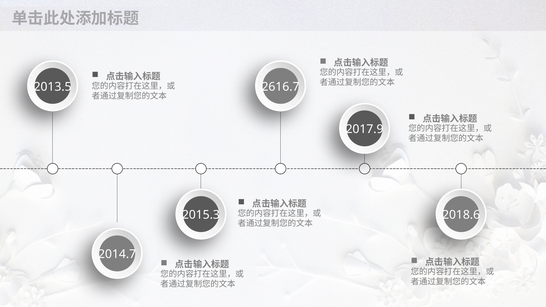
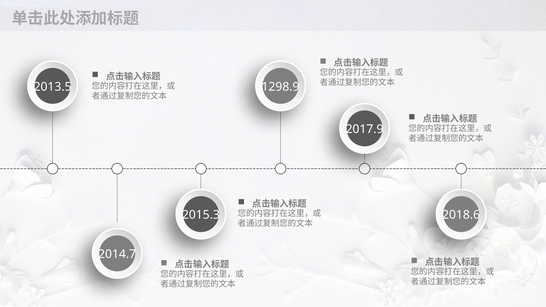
2616.7: 2616.7 -> 1298.9 (280, 87)
